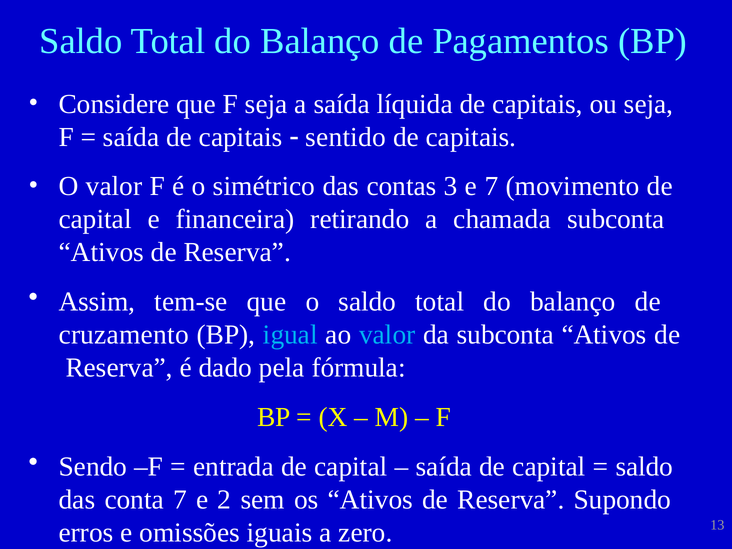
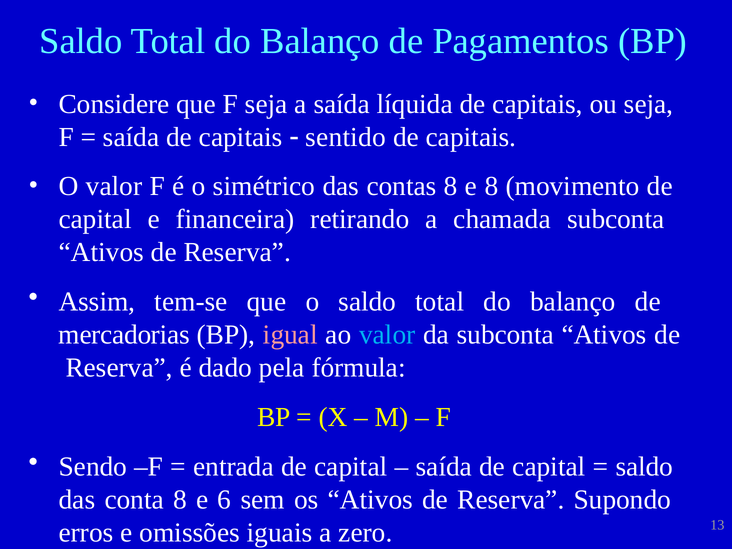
contas 3: 3 -> 8 (451, 186)
e 7: 7 -> 8 (491, 186)
cruzamento: cruzamento -> mercadorias (124, 335)
igual colour: light blue -> pink (290, 335)
conta 7: 7 -> 8 (180, 500)
2: 2 -> 6 (224, 500)
